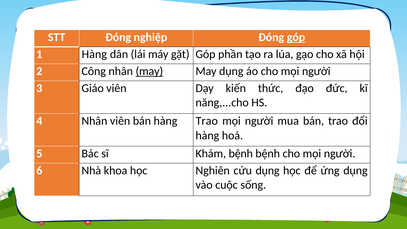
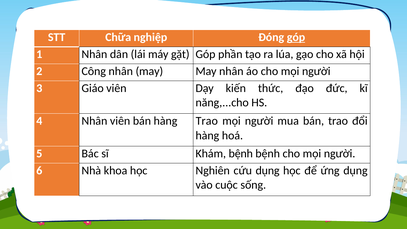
STT Đóng: Đóng -> Chữa (118, 37)
1 Hàng: Hàng -> Nhân (94, 54)
may underline: present -> none (149, 71)
May dụng: dụng -> nhân (231, 71)
